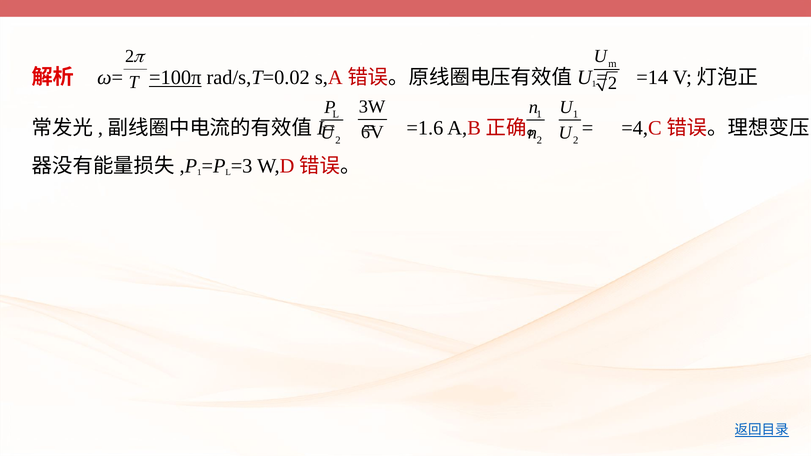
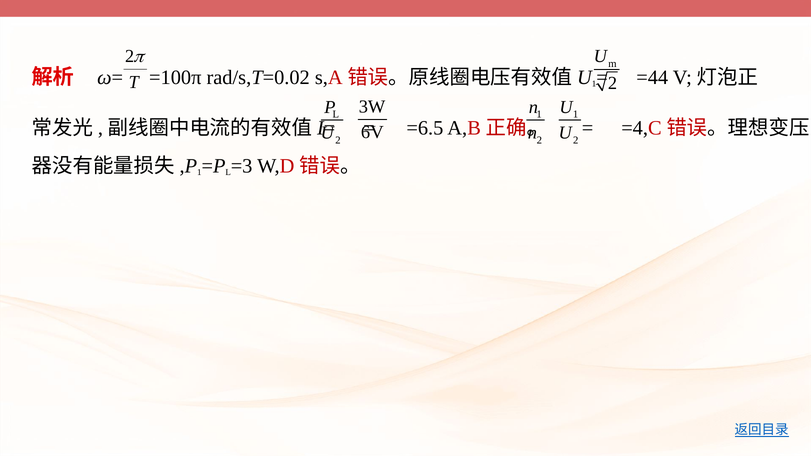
=100π underline: present -> none (175, 78)
=14: =14 -> =44 (652, 78)
=1.6: =1.6 -> =6.5 (425, 128)
